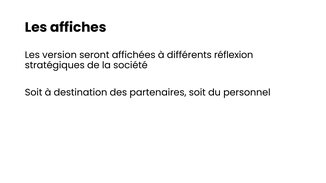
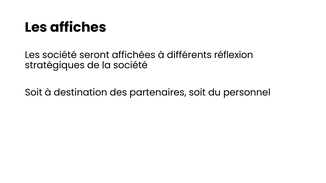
Les version: version -> société (60, 55)
